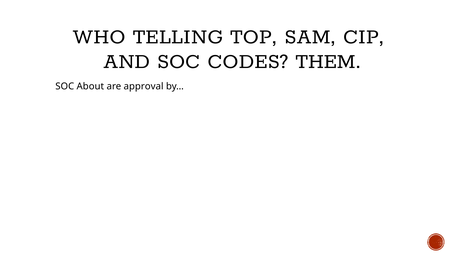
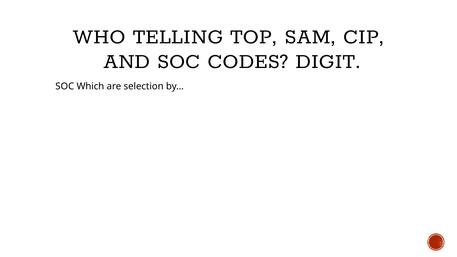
THEM: THEM -> DIGIT (328, 61)
About: About -> Which (90, 86)
approval: approval -> selection (144, 86)
